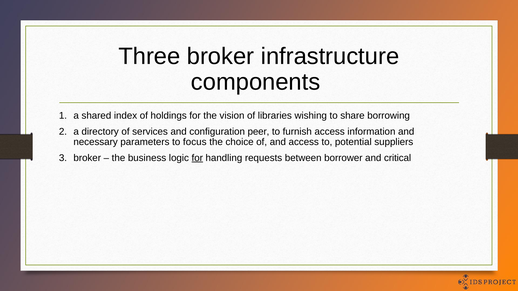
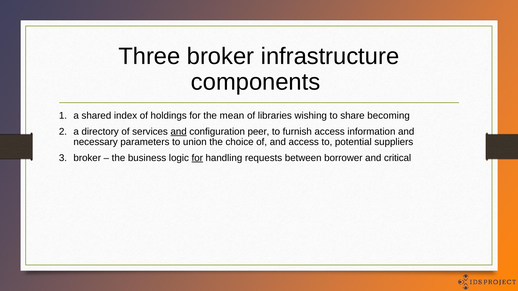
vision: vision -> mean (232, 116)
borrowing: borrowing -> becoming (389, 116)
and underline: none -> present (179, 132)
focus: focus -> union (195, 142)
